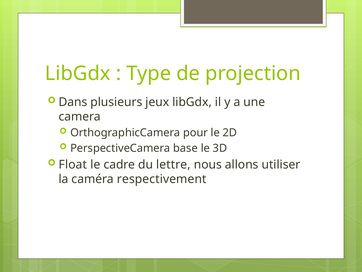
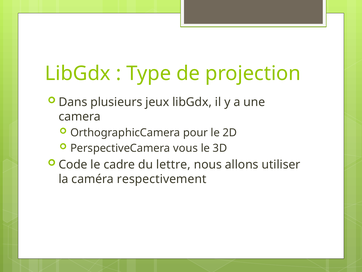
base: base -> vous (185, 148)
Float: Float -> Code (73, 164)
